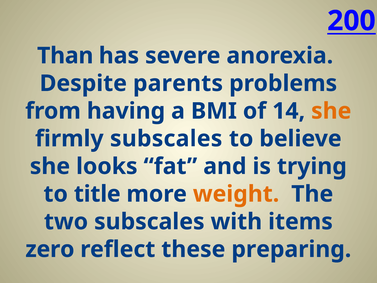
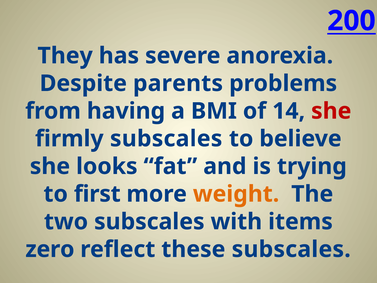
Than: Than -> They (65, 56)
she colour: orange -> red (331, 111)
title: title -> first (97, 194)
these preparing: preparing -> subscales (291, 249)
